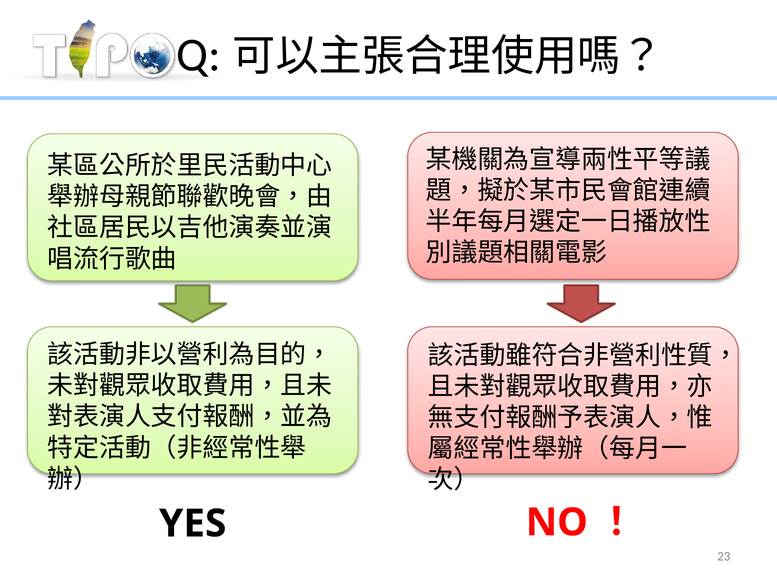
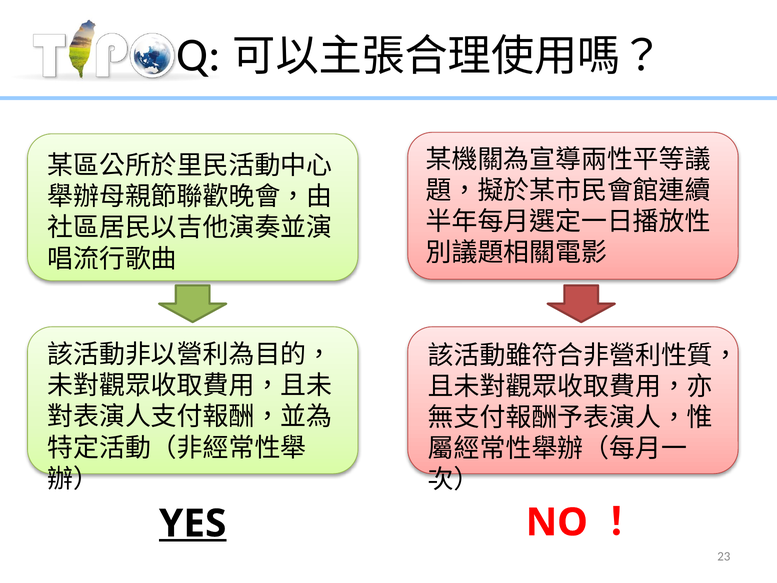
YES underline: none -> present (193, 523)
